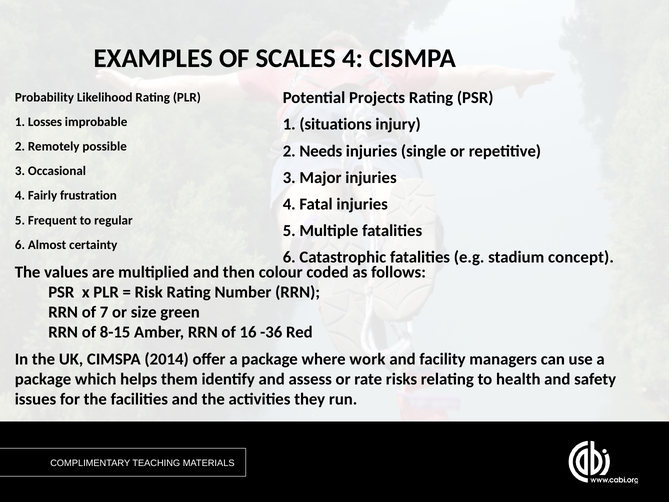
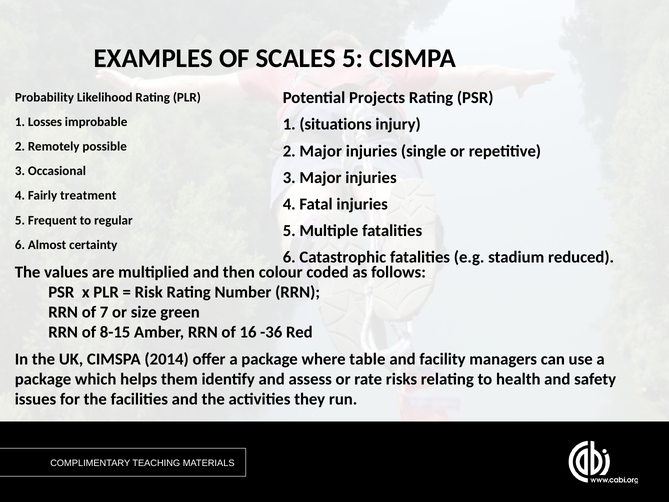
SCALES 4: 4 -> 5 (353, 58)
2 Needs: Needs -> Major (321, 151)
frustration: frustration -> treatment (88, 196)
concept: concept -> reduced (581, 257)
work: work -> table (367, 359)
